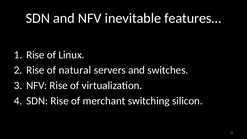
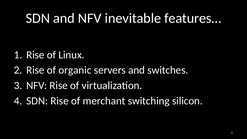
natural: natural -> organic (75, 70)
